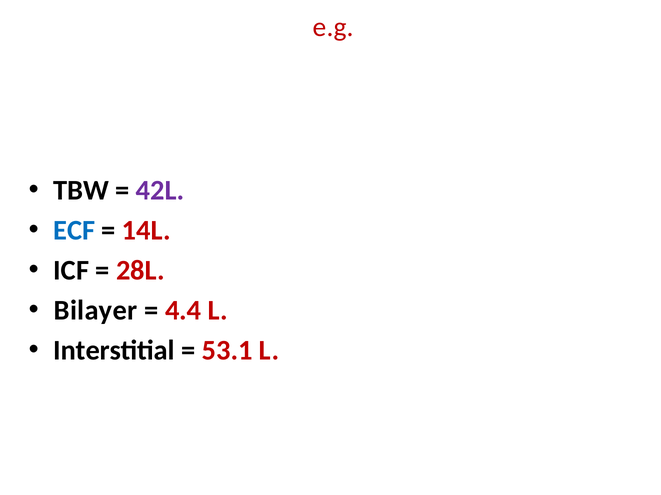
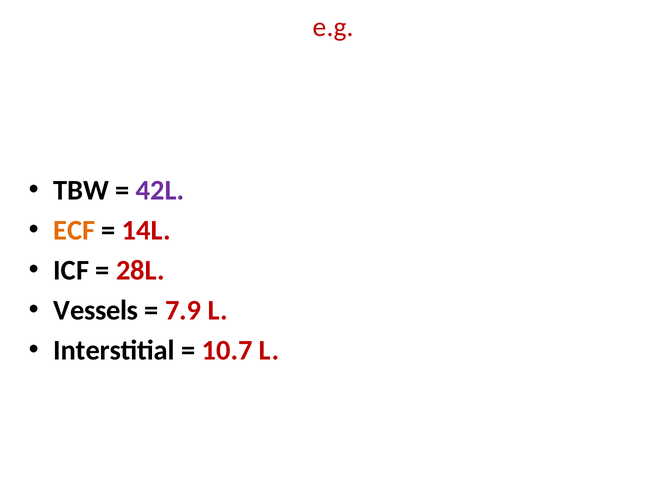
ECF colour: blue -> orange (74, 231)
Bilayer: Bilayer -> Vessels (96, 311)
4.4: 4.4 -> 7.9 (183, 311)
53.1: 53.1 -> 10.7 (227, 351)
